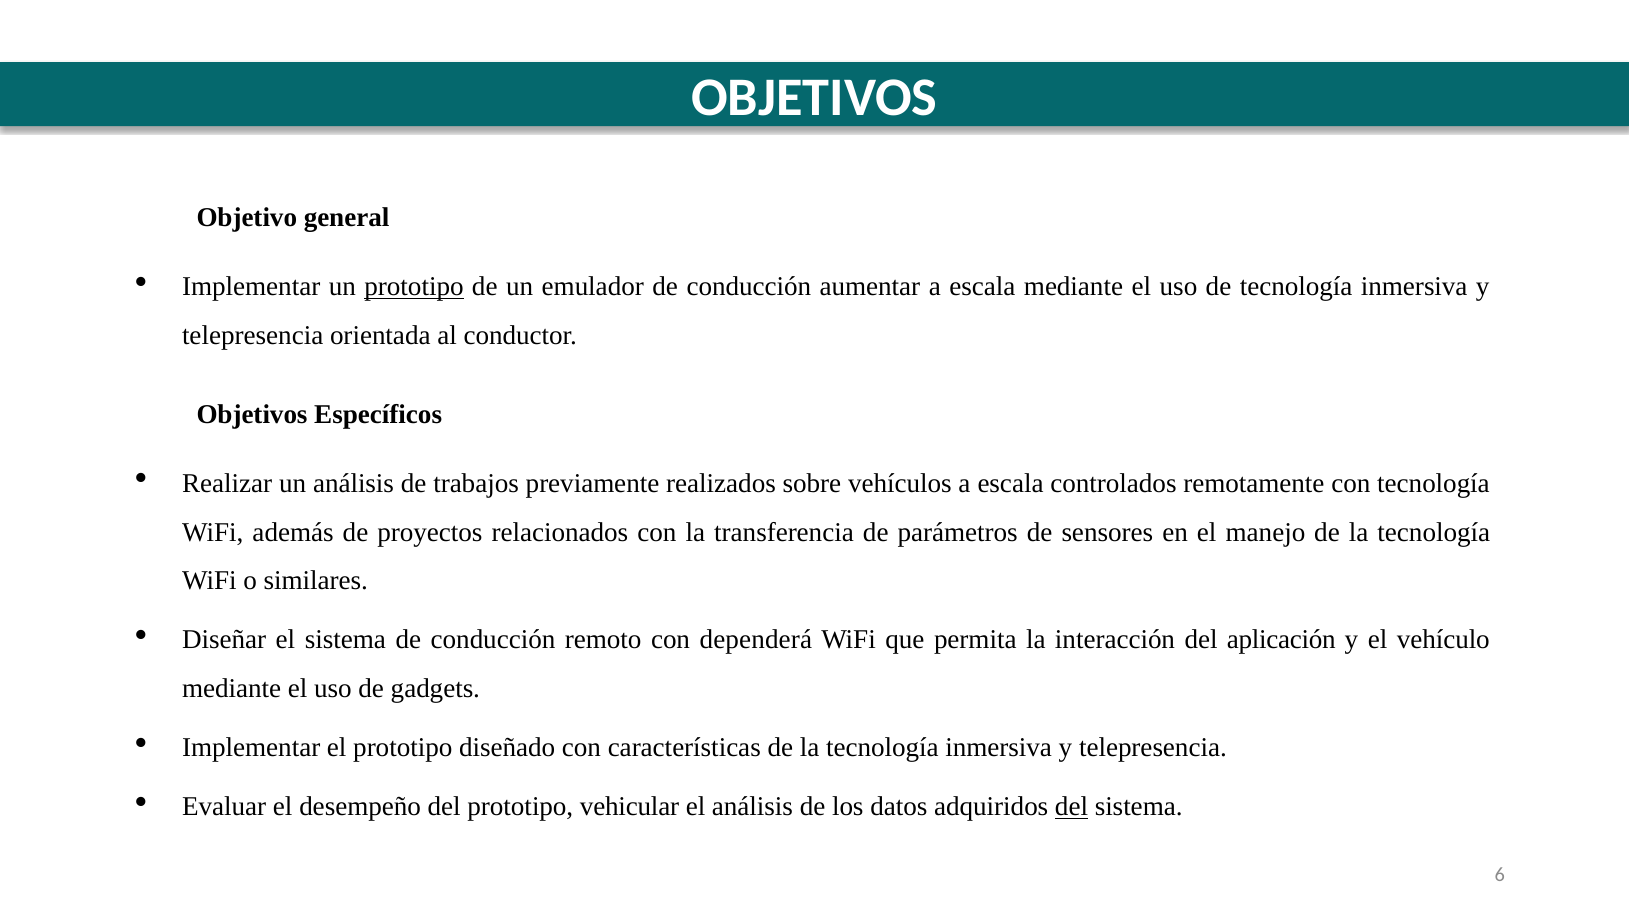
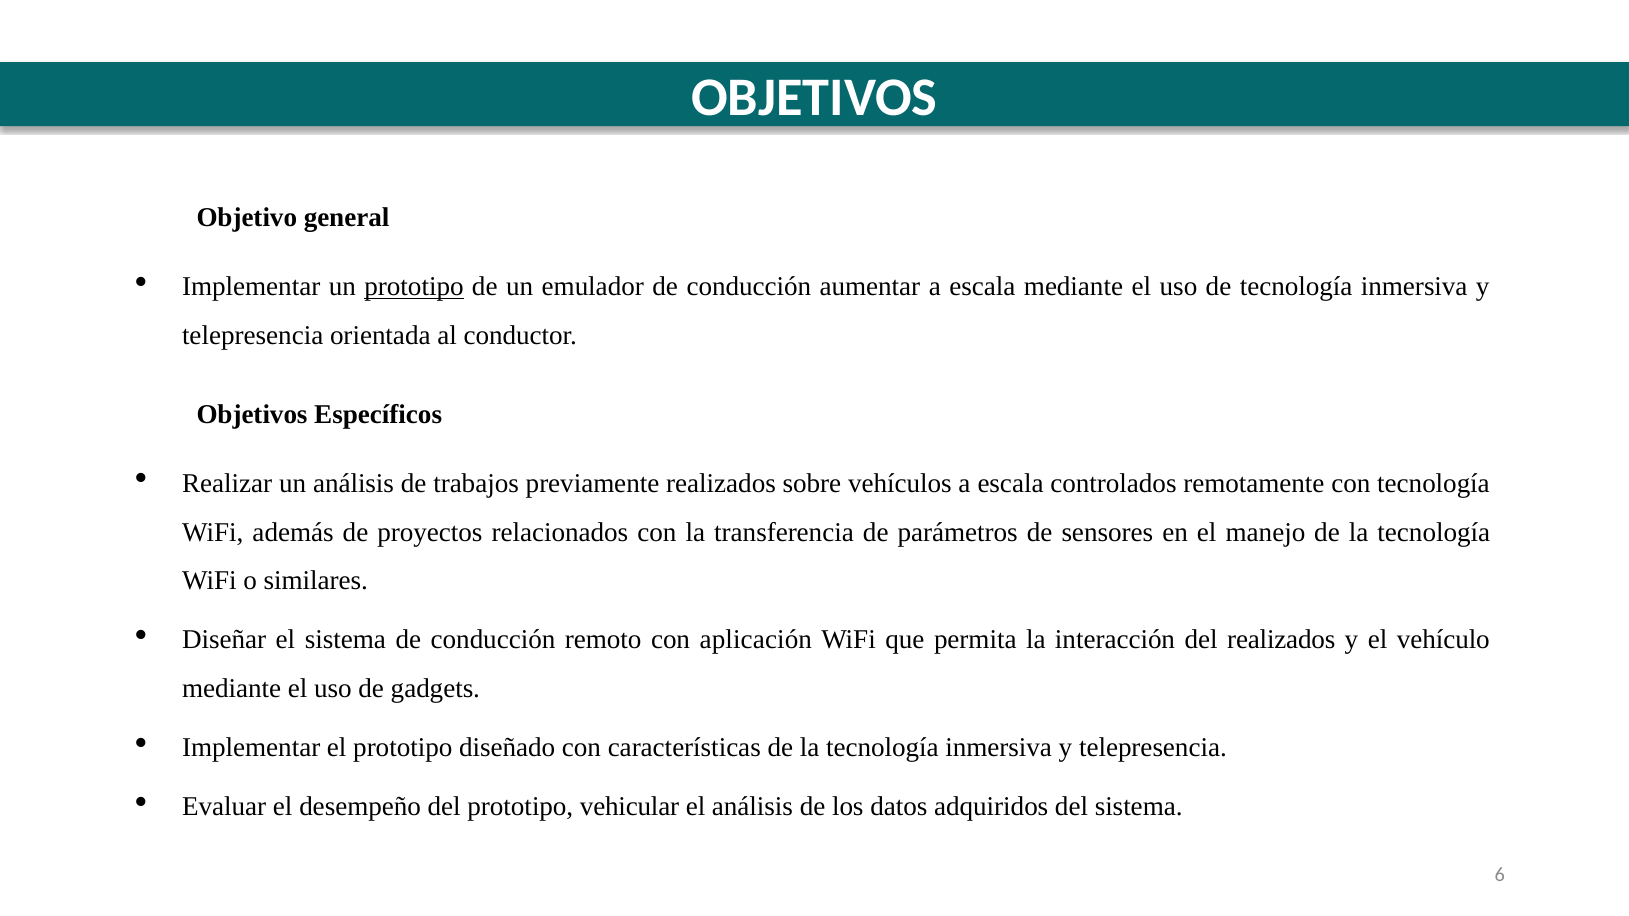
dependerá: dependerá -> aplicación (756, 640)
del aplicación: aplicación -> realizados (1281, 640)
del underline: present -> none (1072, 807)
